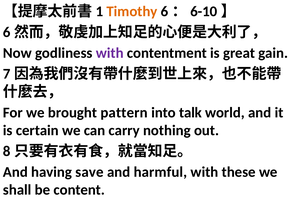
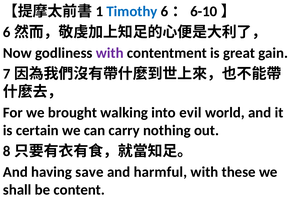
Timothy colour: orange -> blue (132, 11)
pattern: pattern -> walking (124, 112)
talk: talk -> evil (190, 112)
